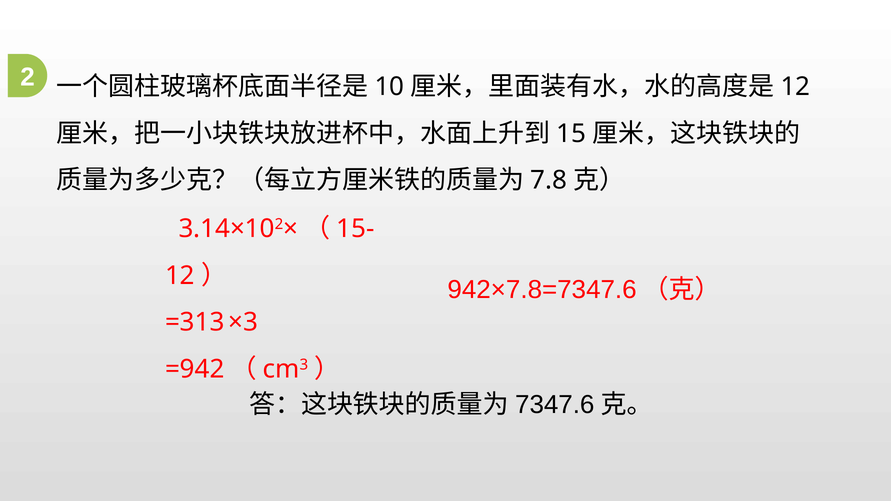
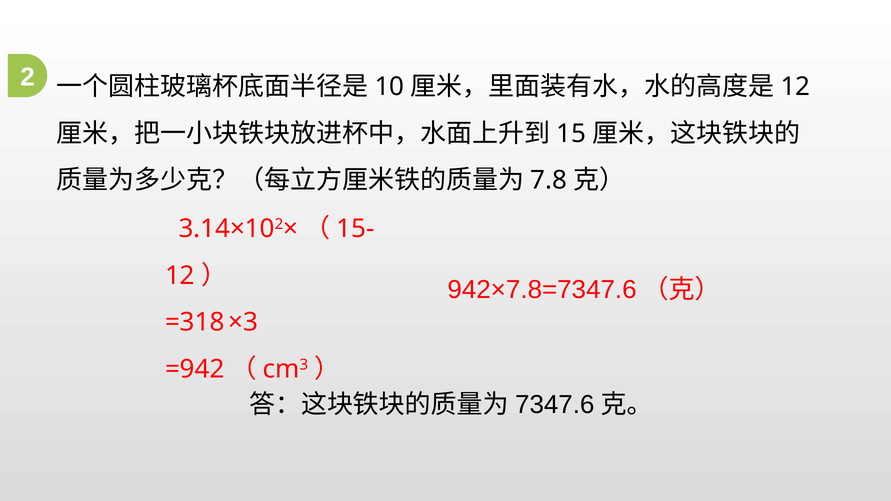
=313: =313 -> =318 (195, 322)
